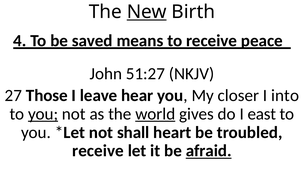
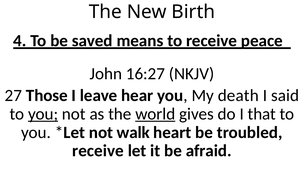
New underline: present -> none (147, 12)
51:27: 51:27 -> 16:27 (145, 74)
closer: closer -> death (238, 95)
into: into -> said (285, 95)
east: east -> that (262, 114)
shall: shall -> walk (133, 132)
afraid underline: present -> none (209, 151)
